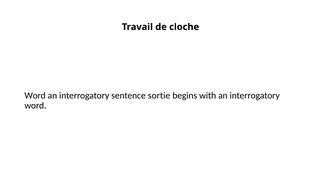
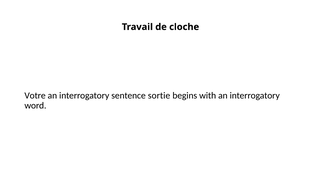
Word: Word -> Votre (35, 96)
